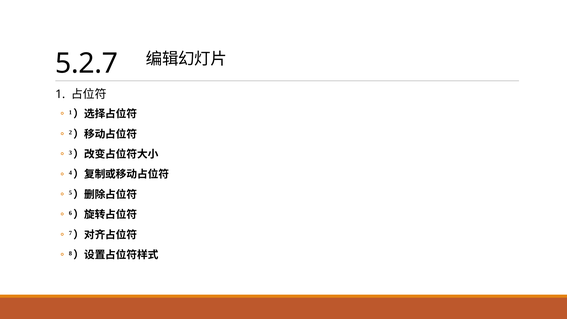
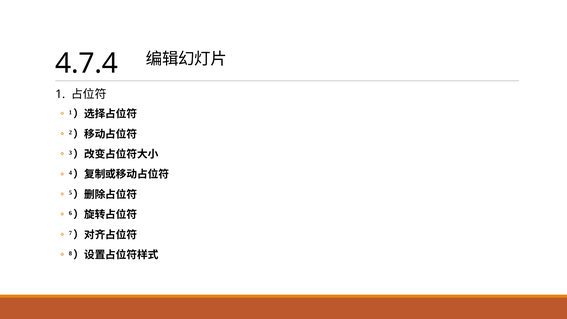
5.2.7: 5.2.7 -> 4.7.4 (87, 64)
